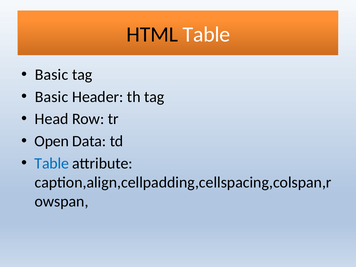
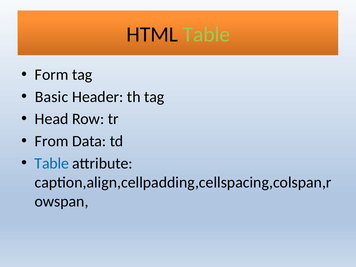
Table colour: white -> light green (206, 34)
Basic: Basic -> Form (52, 75)
Open: Open -> From (52, 141)
